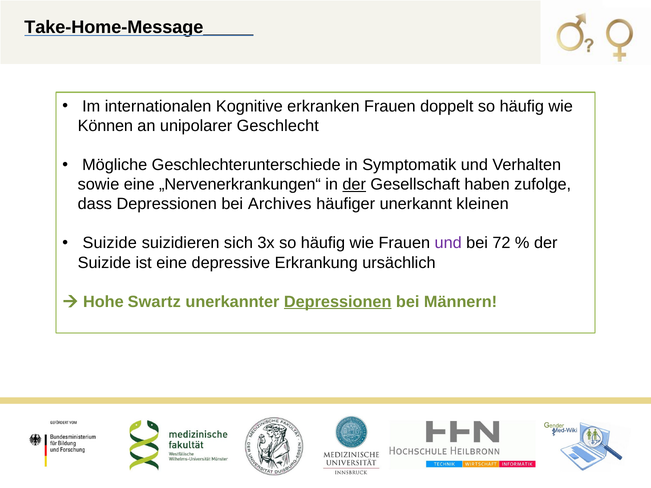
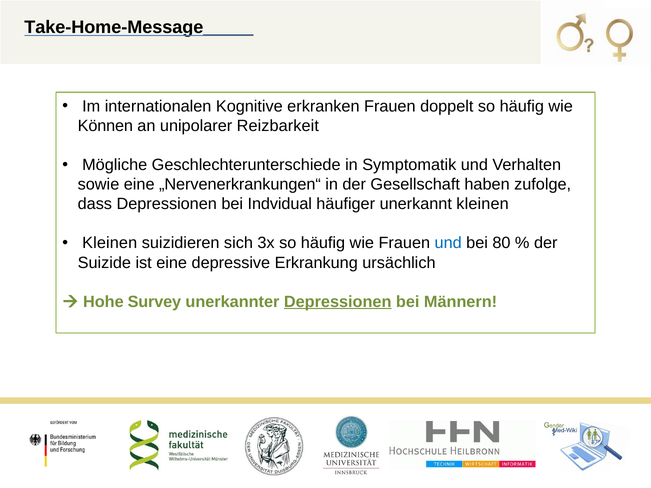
Geschlecht: Geschlecht -> Reizbarkeit (278, 126)
der underline: present -> none (354, 185)
Archives: Archives -> Indvidual (280, 204)
Suizide: Suizide -> Kleinen (110, 243)
und colour: purple -> blue (448, 243)
72: 72 -> 80 (501, 243)
Swartz: Swartz -> Survey (154, 302)
